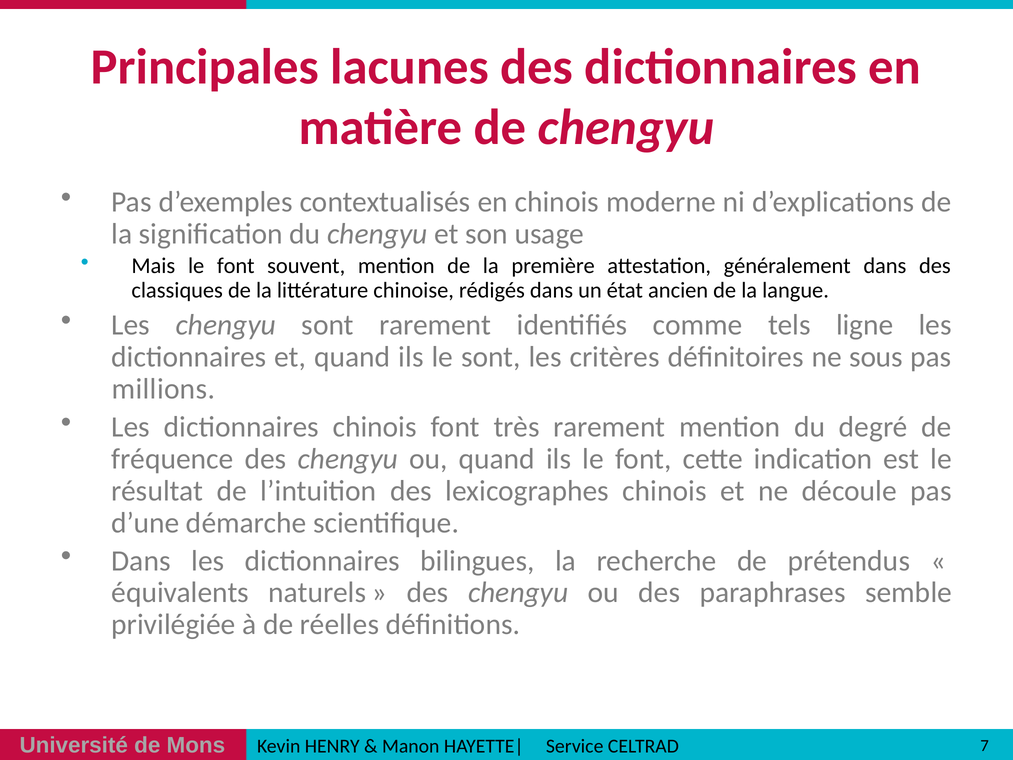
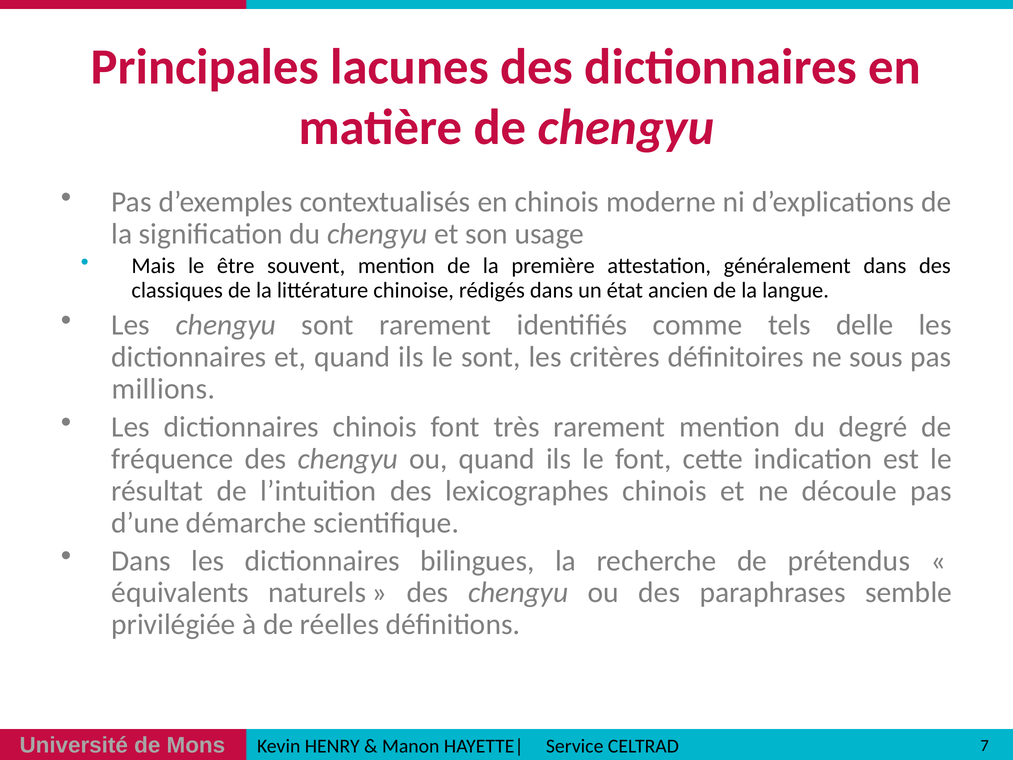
Mais le font: font -> être (236, 266)
ligne: ligne -> delle (865, 325)
